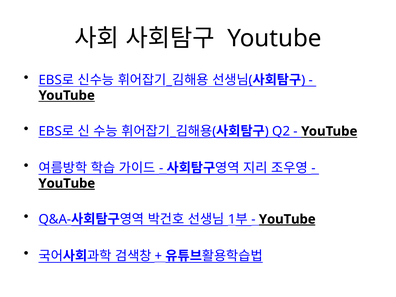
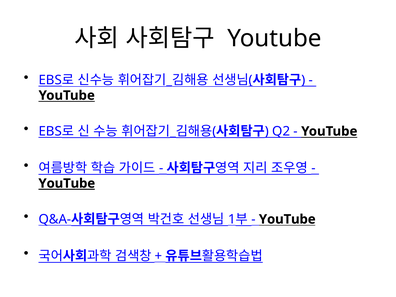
YouTube underline: present -> none (287, 219)
